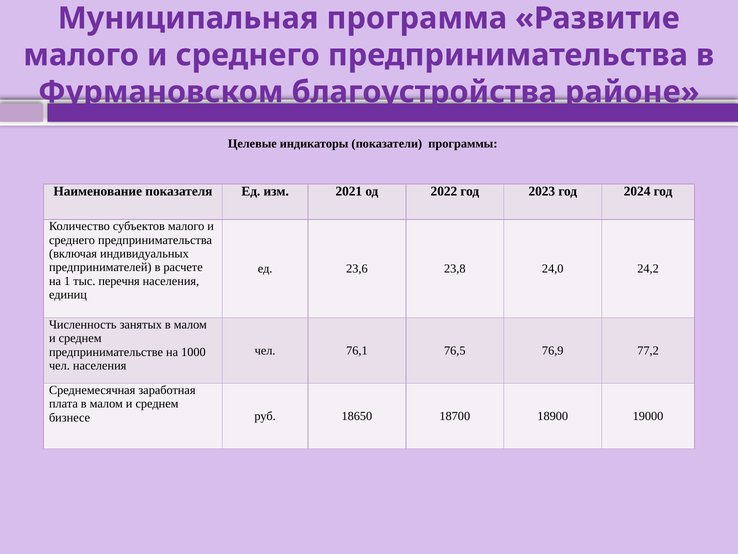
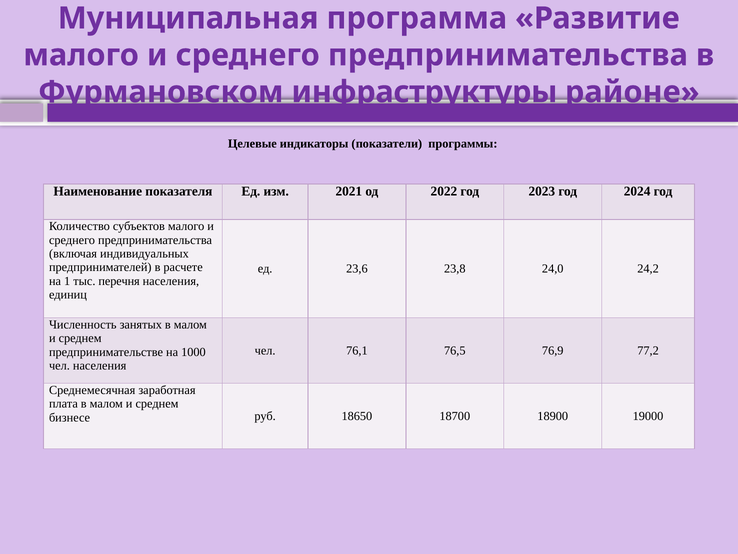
благоустройства: благоустройства -> инфраструктуры (424, 92)
